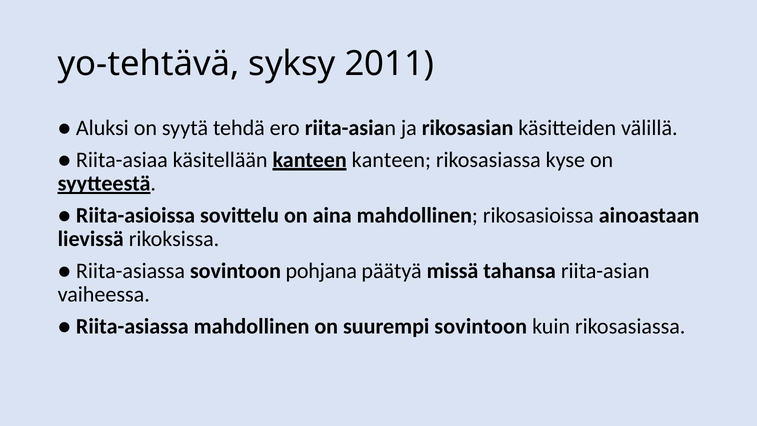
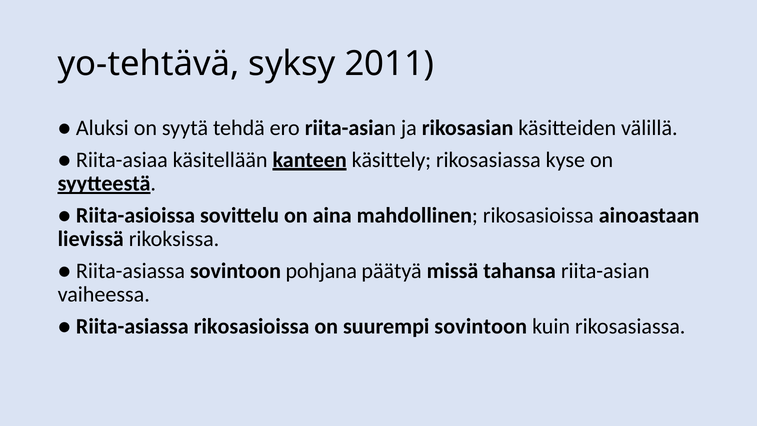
kanteen kanteen: kanteen -> käsittely (391, 160)
Riita-asiassa mahdollinen: mahdollinen -> rikosasioissa (252, 326)
